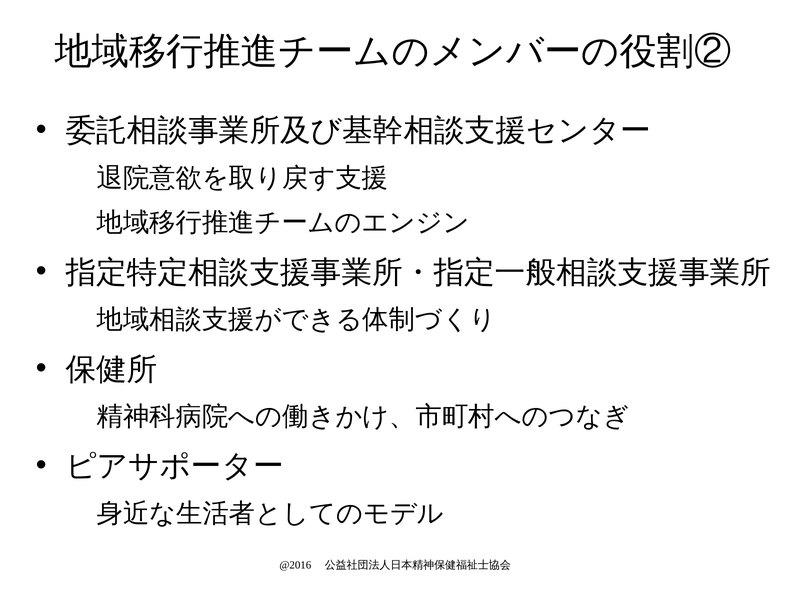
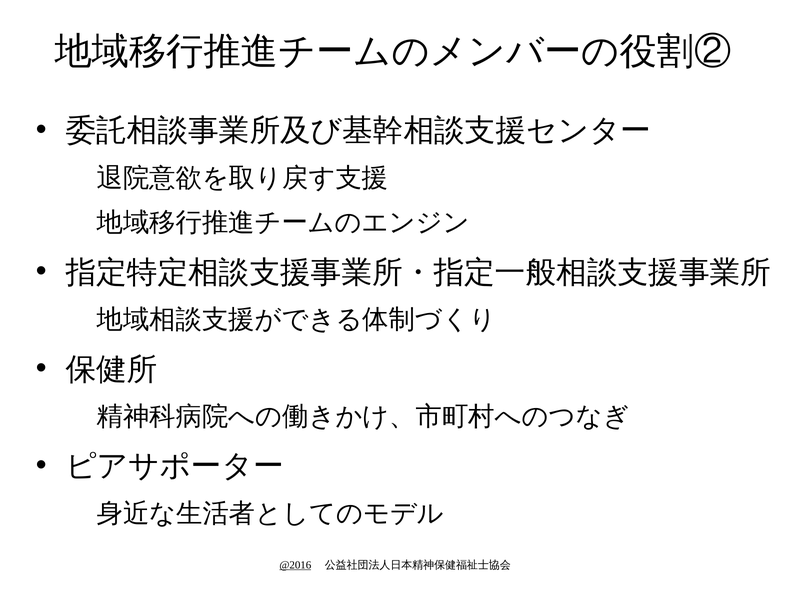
@2016 underline: none -> present (295, 566)
